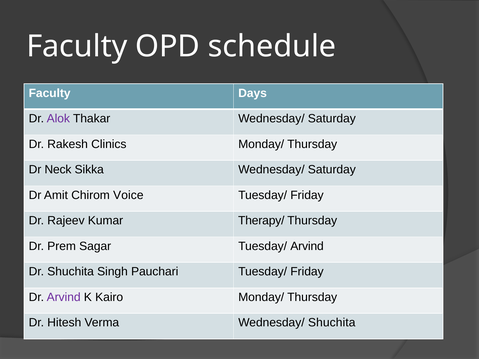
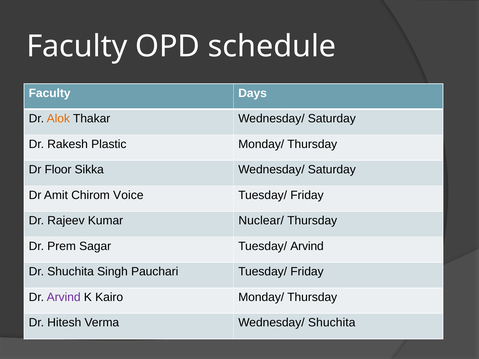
Alok colour: purple -> orange (58, 119)
Clinics: Clinics -> Plastic (109, 144)
Neck: Neck -> Floor (58, 170)
Therapy/: Therapy/ -> Nuclear/ (261, 221)
